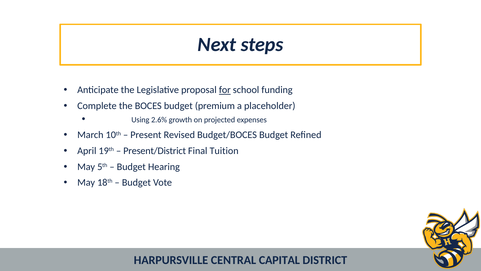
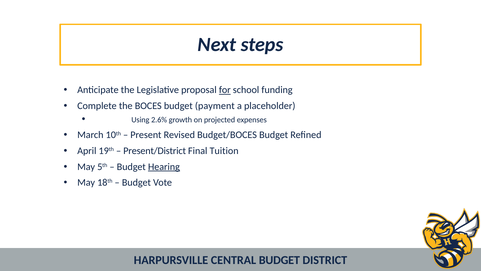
premium: premium -> payment (215, 106)
Hearing underline: none -> present (164, 166)
CAPITAL: CAPITAL -> BUDGET (279, 260)
